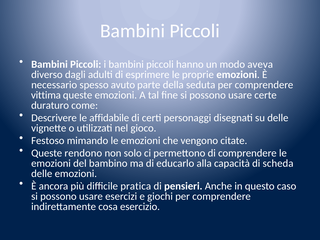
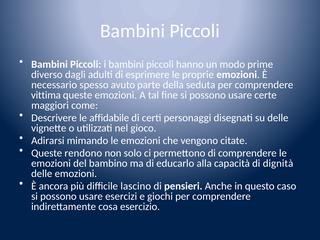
aveva: aveva -> prime (260, 64)
duraturo: duraturo -> maggiori (50, 105)
Festoso: Festoso -> Adirarsi (48, 141)
scheda: scheda -> dignità (278, 163)
pratica: pratica -> lascino (136, 186)
